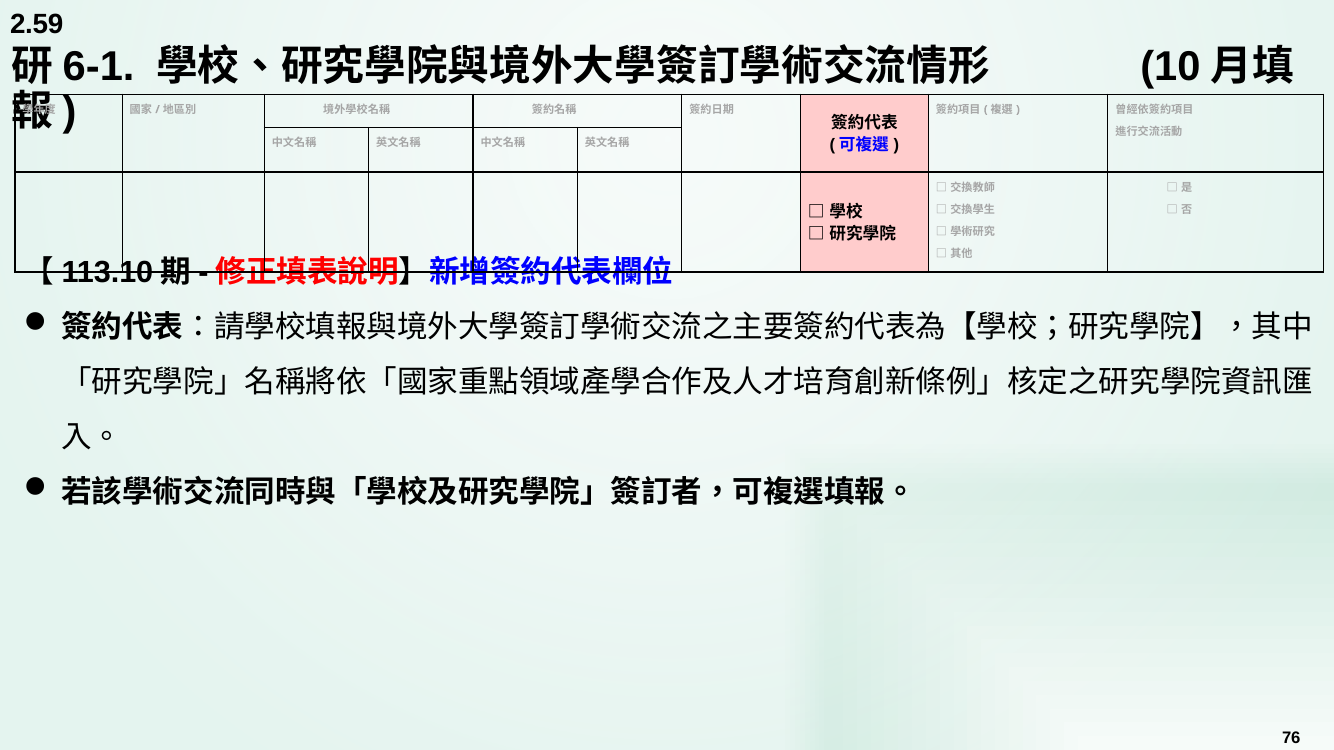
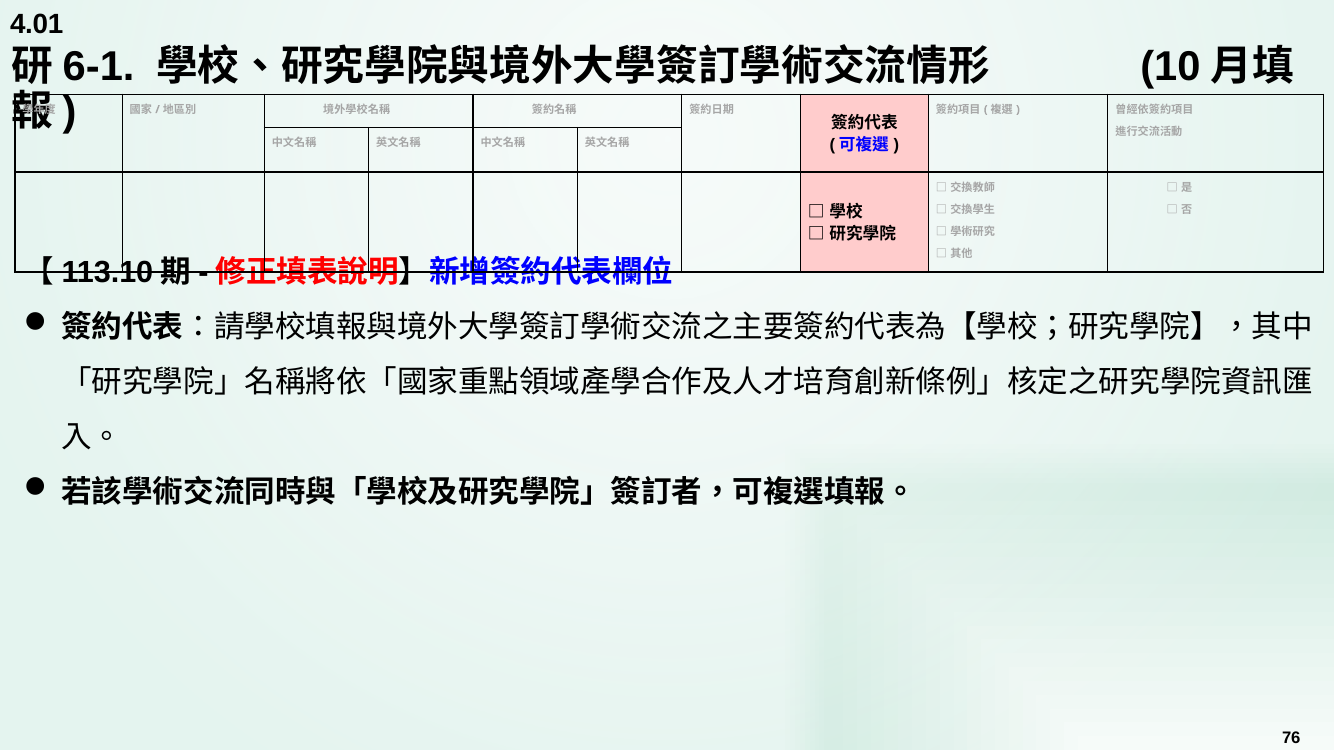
2.59: 2.59 -> 4.01 (37, 24)
